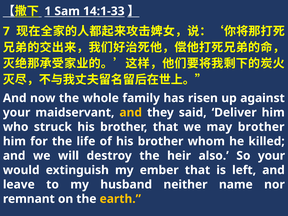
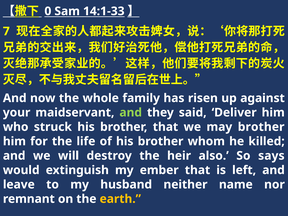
1: 1 -> 0 (48, 11)
and colour: yellow -> light green (131, 112)
So your: your -> says (271, 156)
